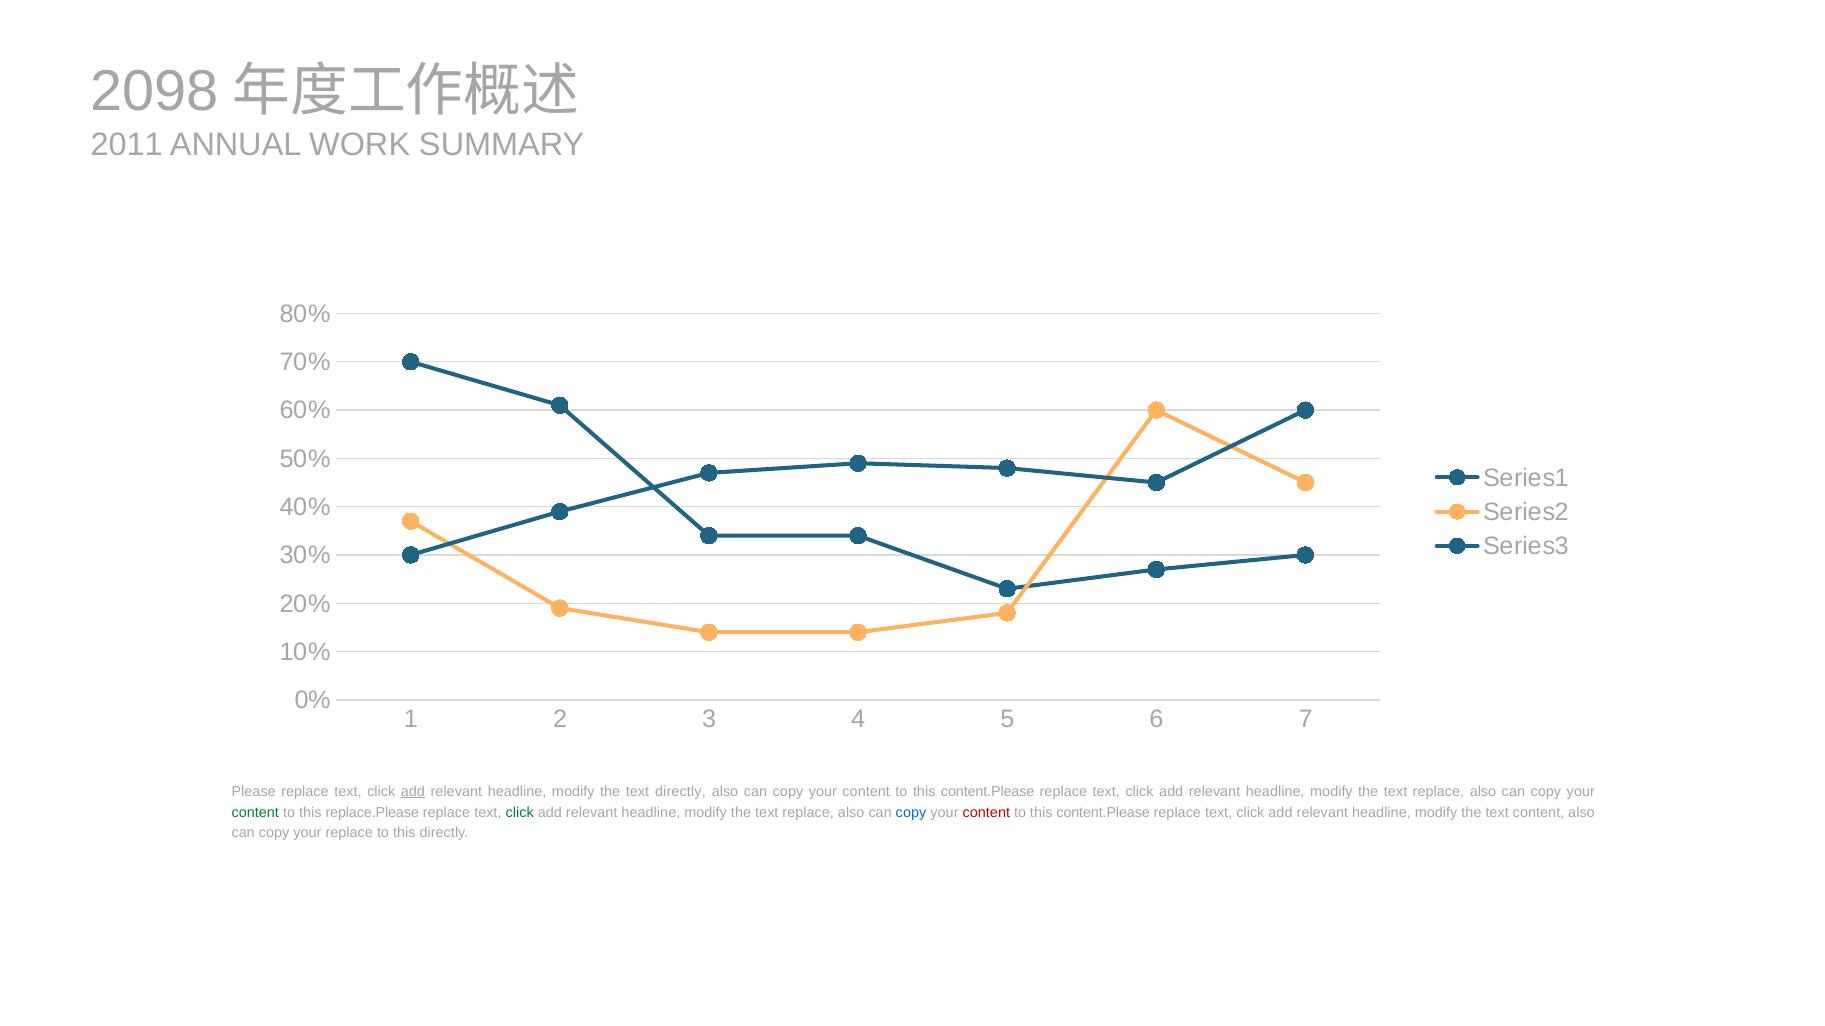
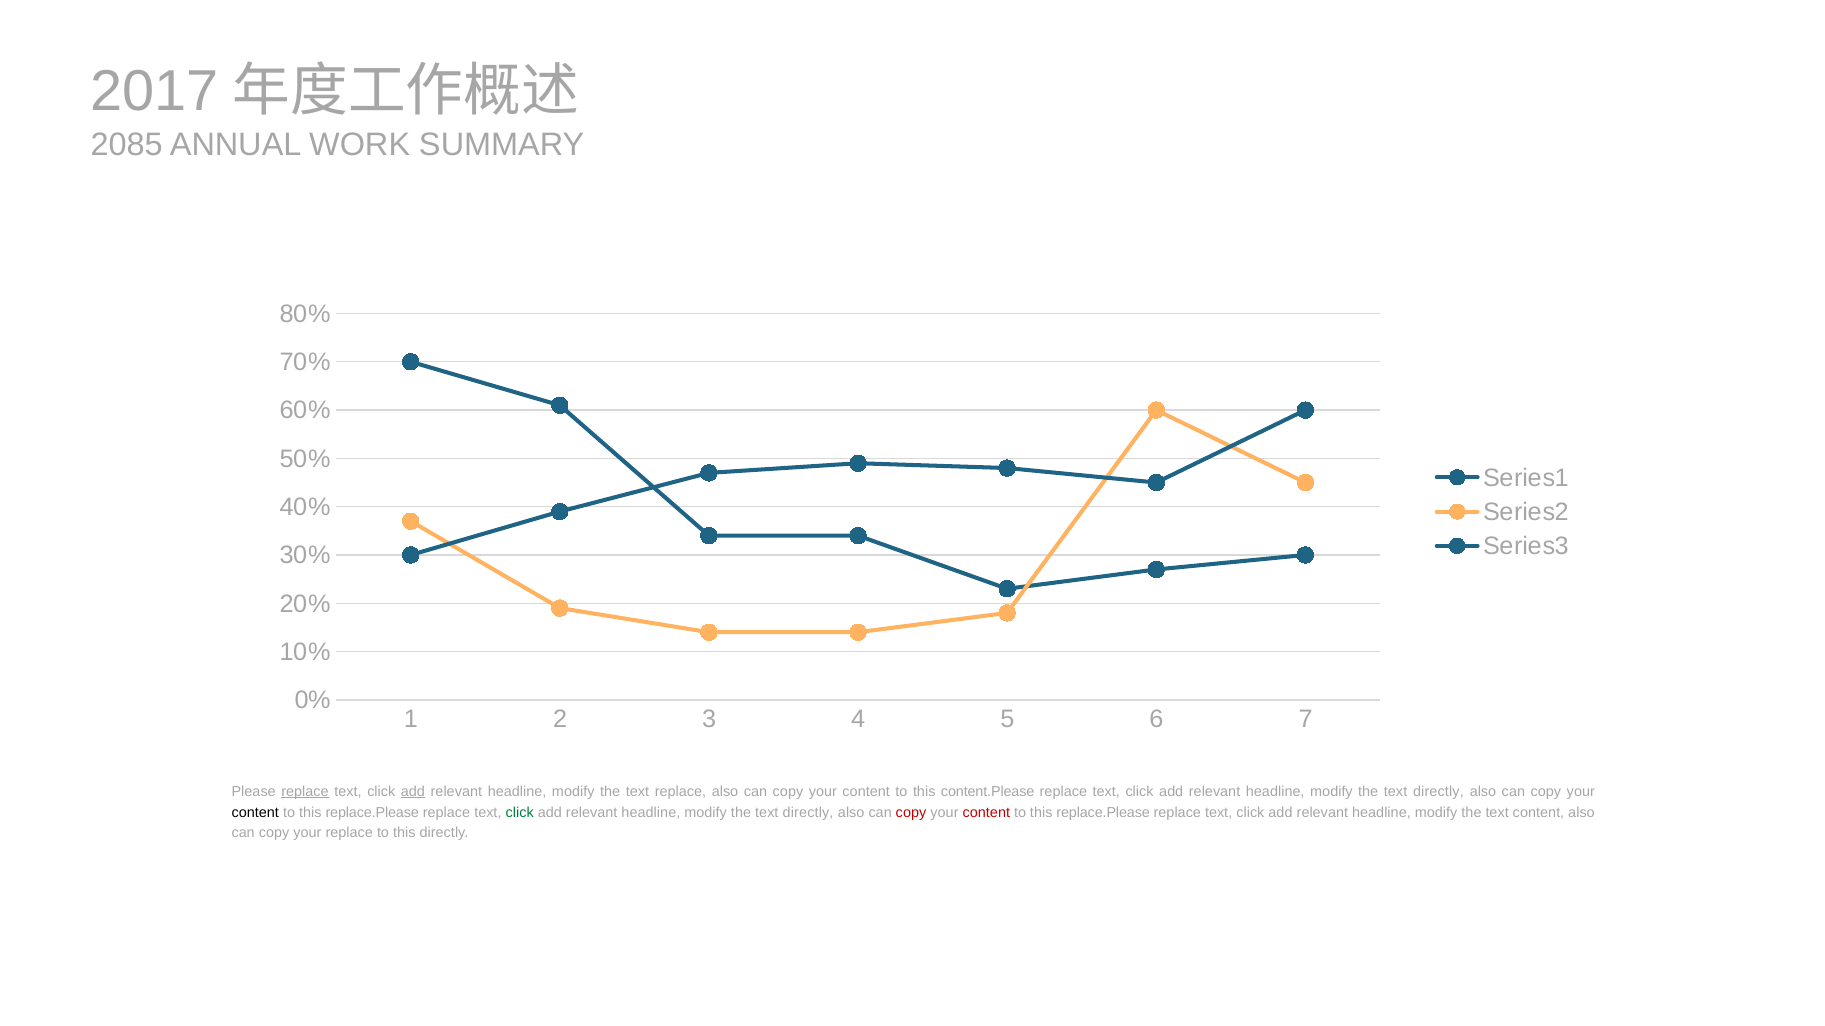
2098: 2098 -> 2017 (155, 92)
2011: 2011 -> 2085 (127, 145)
replace underline: none -> present (305, 792)
text directly: directly -> replace (680, 792)
replace: replace -> directly (1438, 792)
content colour: green -> black (255, 813)
replace: replace -> directly (808, 813)
copy colour: blue -> red (911, 813)
content.Please: content.Please -> replace.Please (1103, 813)
